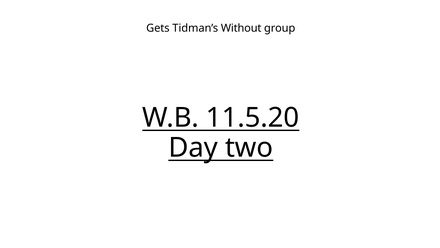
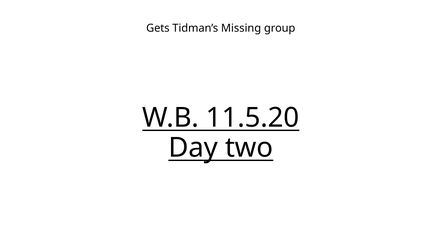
Without: Without -> Missing (241, 28)
